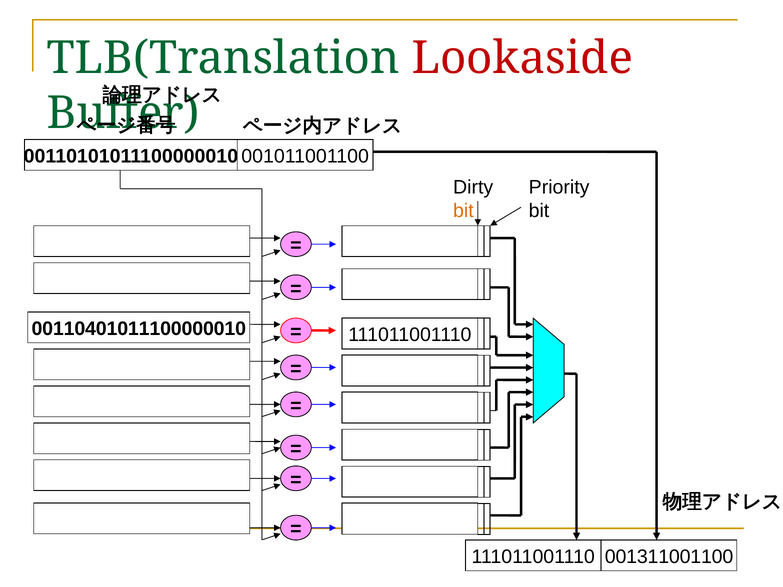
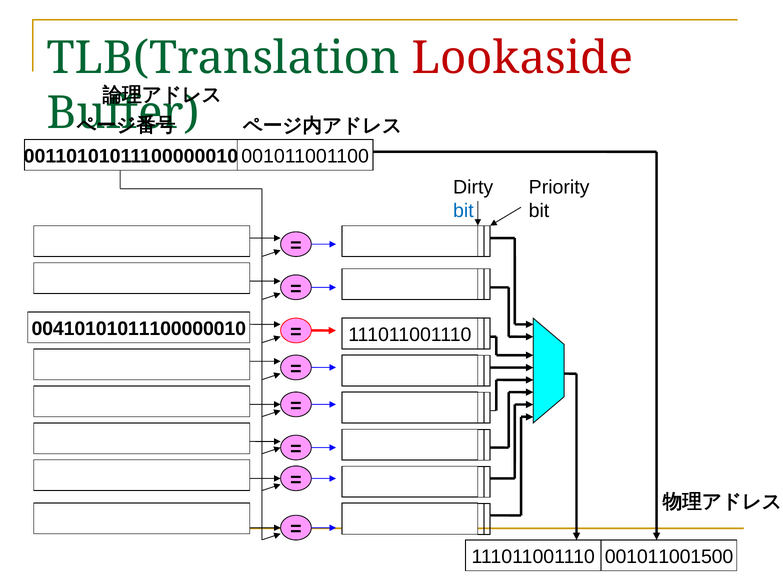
bit colour: orange -> blue (463, 211)
00110401011100000010: 00110401011100000010 -> 00410101011100000010 (139, 329)
001311001100: 001311001100 -> 001011001500 (669, 557)
